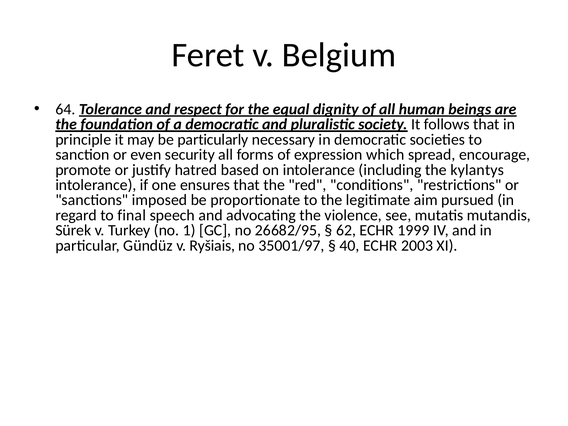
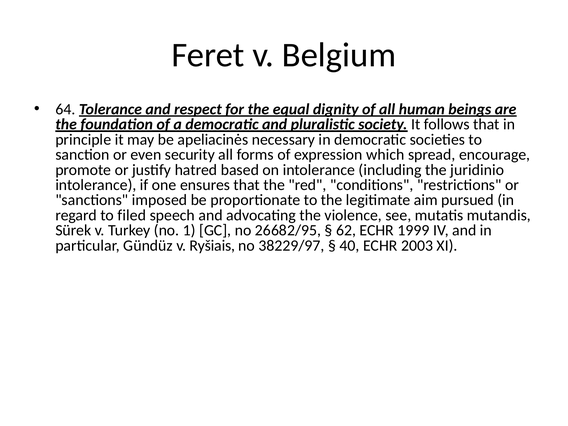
particularly: particularly -> apeliacinės (213, 139)
kylantys: kylantys -> juridinio (477, 170)
final: final -> filed (132, 215)
35001/97: 35001/97 -> 38229/97 (291, 246)
